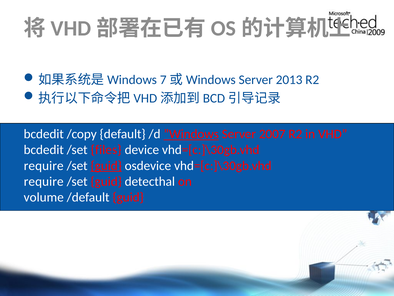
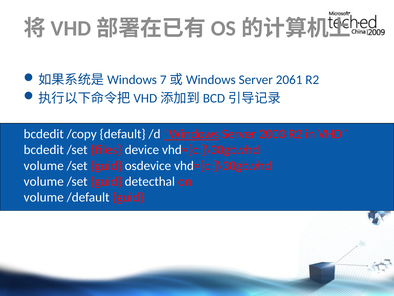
2013: 2013 -> 2061 (289, 80)
2007: 2007 -> 2003 (272, 134)
require: require -> volume (44, 165)
guid underline: present -> none (106, 165)
require: require -> volume (44, 181)
